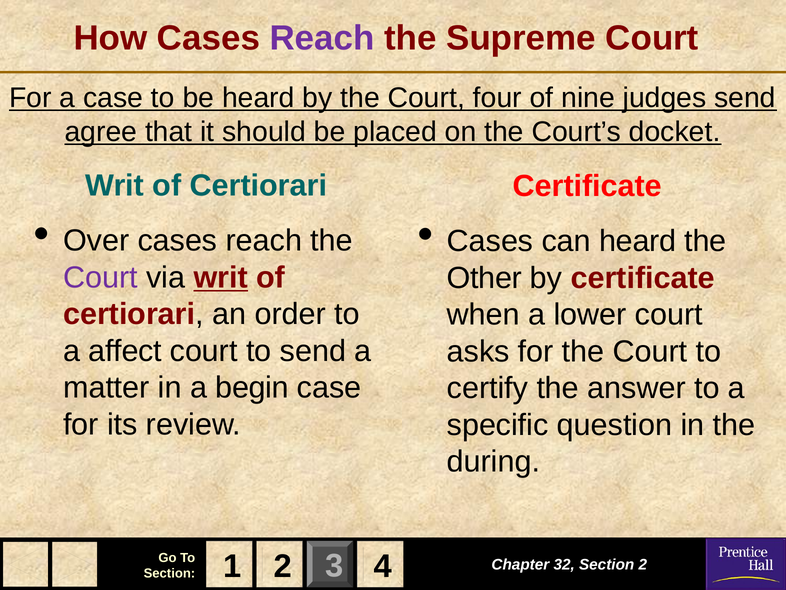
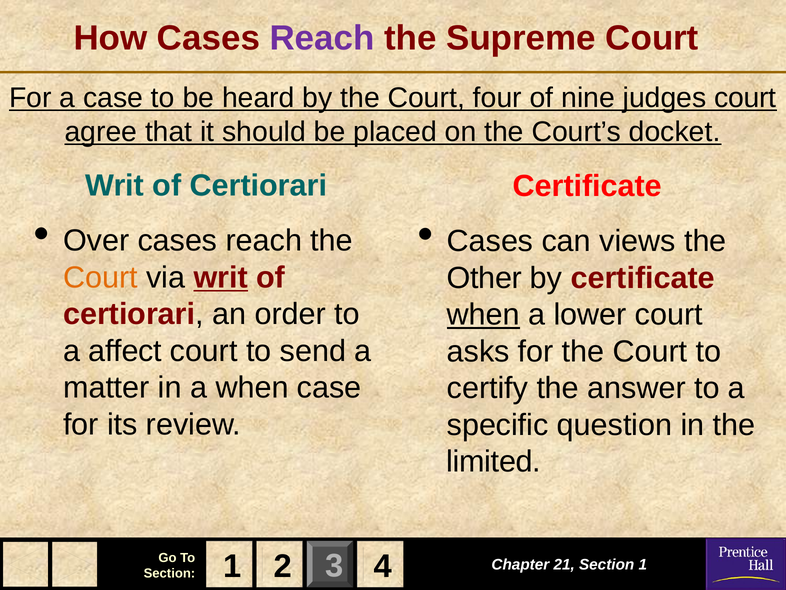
judges send: send -> court (745, 98)
can heard: heard -> views (638, 241)
Court colour: purple -> orange (100, 277)
when underline: none -> present (483, 315)
a begin: begin -> when (252, 387)
during: during -> limited (494, 461)
32: 32 -> 21 (564, 564)
Section 2: 2 -> 1 (643, 564)
